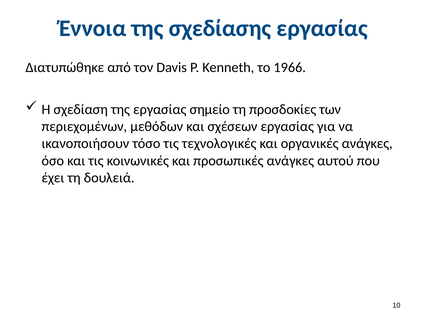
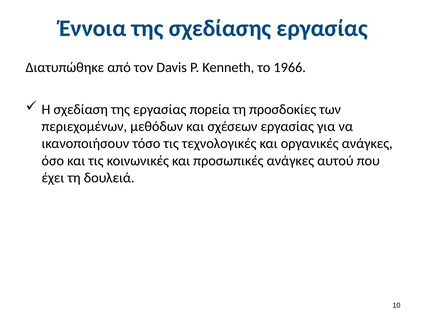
σημείο: σημείο -> πορεία (210, 109)
